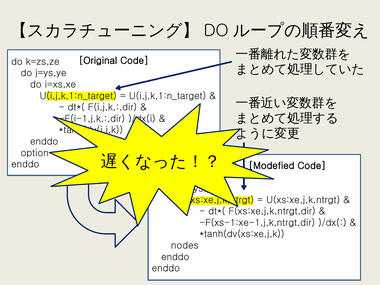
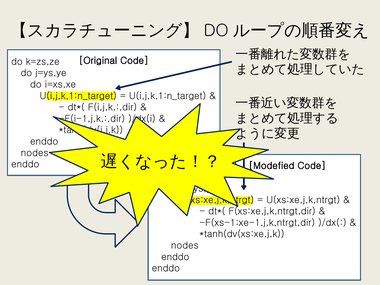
option: option -> nodes (35, 153)
